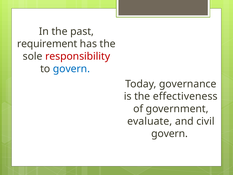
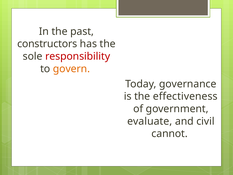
requirement: requirement -> constructors (47, 44)
govern colour: blue -> orange (71, 69)
govern: govern -> cannot (170, 134)
